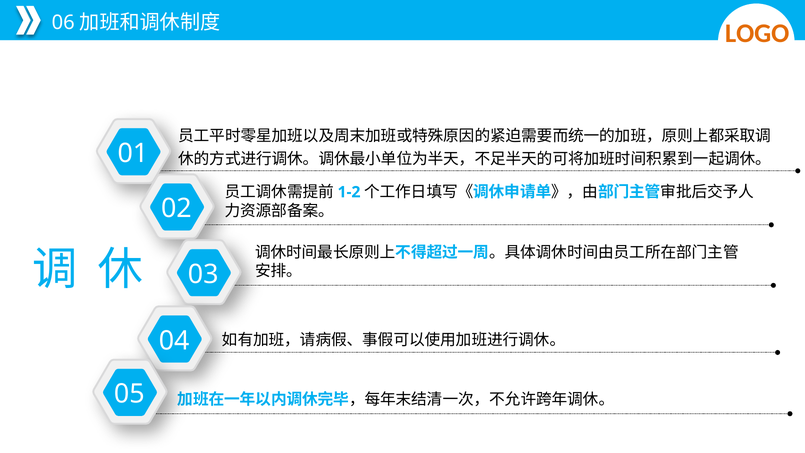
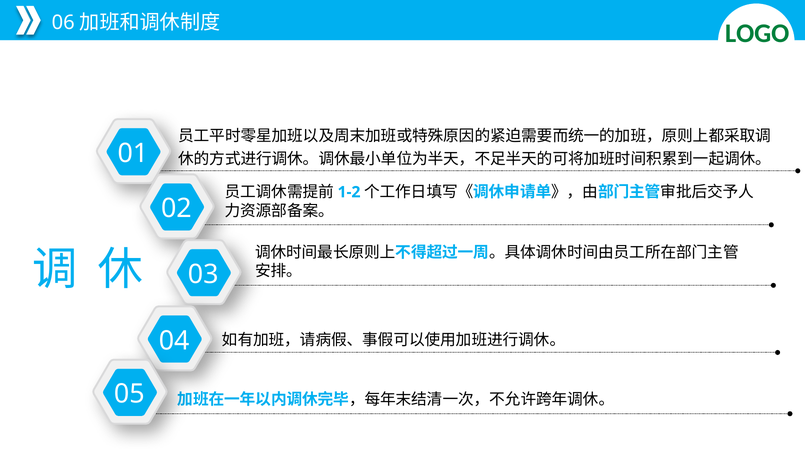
LOGO colour: orange -> green (757, 34)
